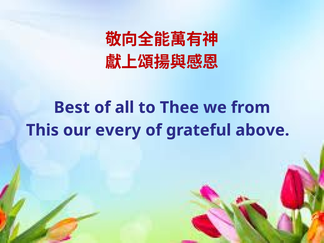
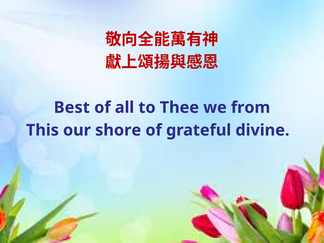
every: every -> shore (118, 130)
above: above -> divine (262, 130)
